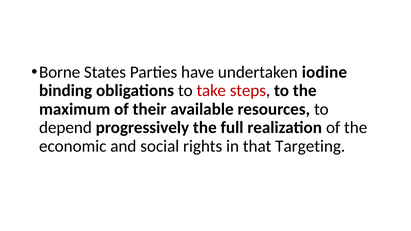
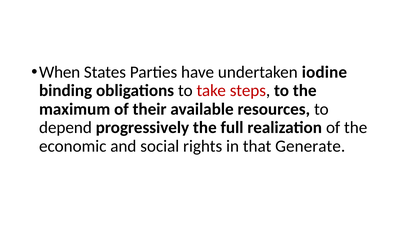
Borne: Borne -> When (60, 72)
Targeting: Targeting -> Generate (310, 146)
